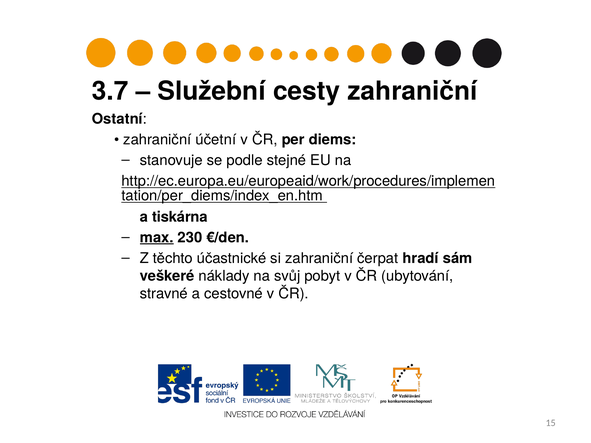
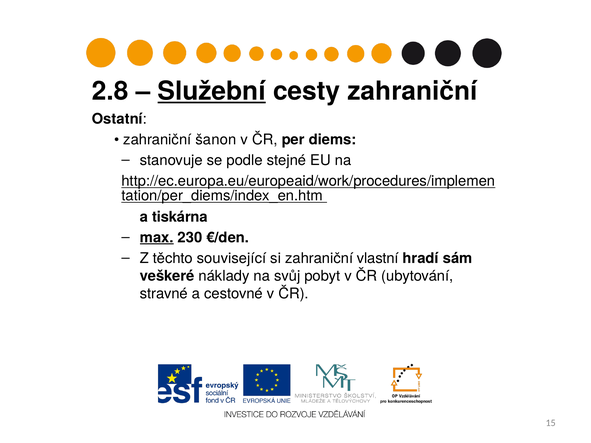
3.7: 3.7 -> 2.8 (110, 91)
Služební underline: none -> present (212, 91)
účetní: účetní -> šanon (216, 140)
účastnické: účastnické -> související (232, 258)
čerpat: čerpat -> vlastní (378, 258)
